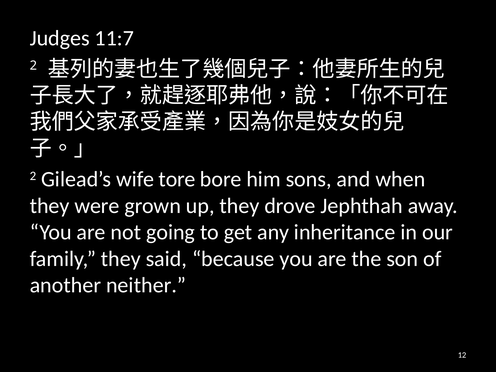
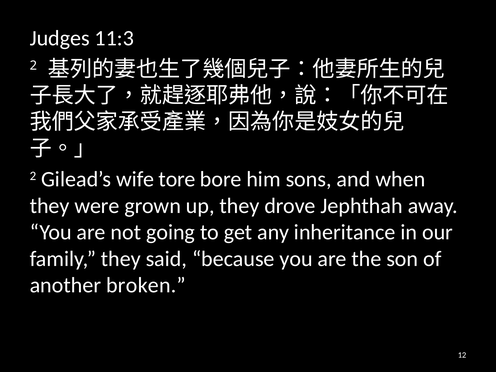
11:7: 11:7 -> 11:3 (114, 38)
neither: neither -> broken (146, 285)
